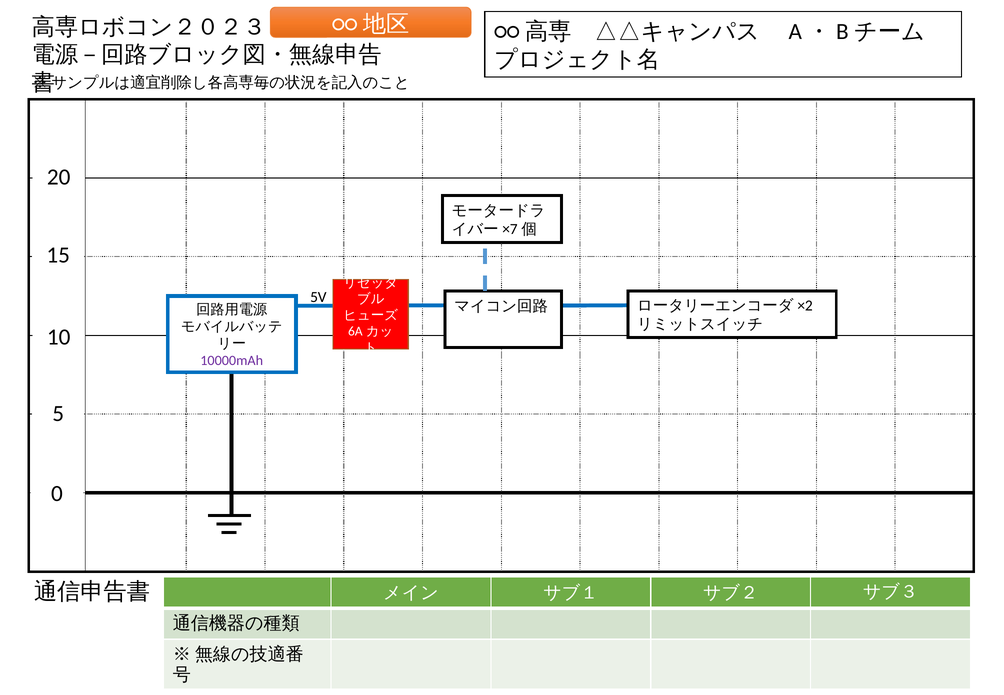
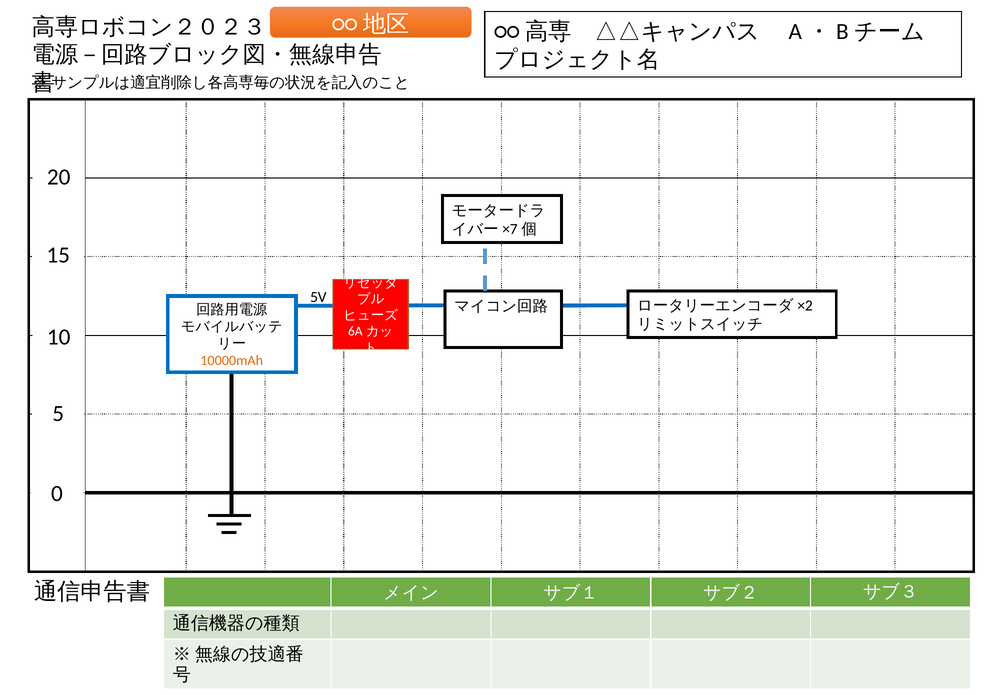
10000mAh colour: purple -> orange (232, 361)
